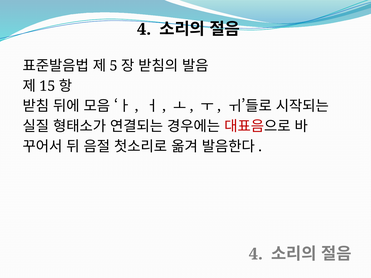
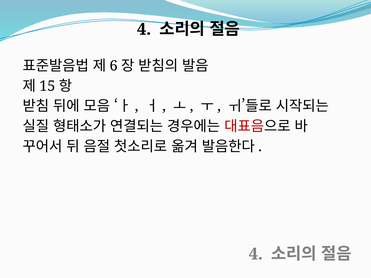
5: 5 -> 6 (114, 66)
